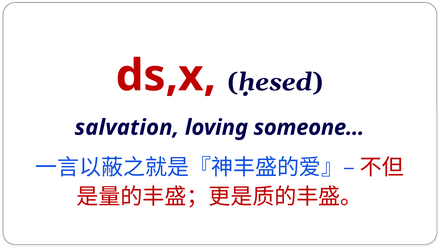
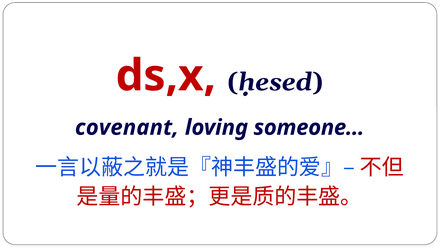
salvation: salvation -> covenant (127, 127)
